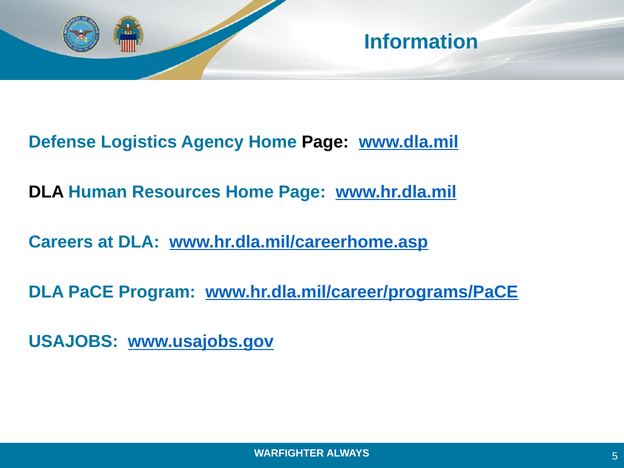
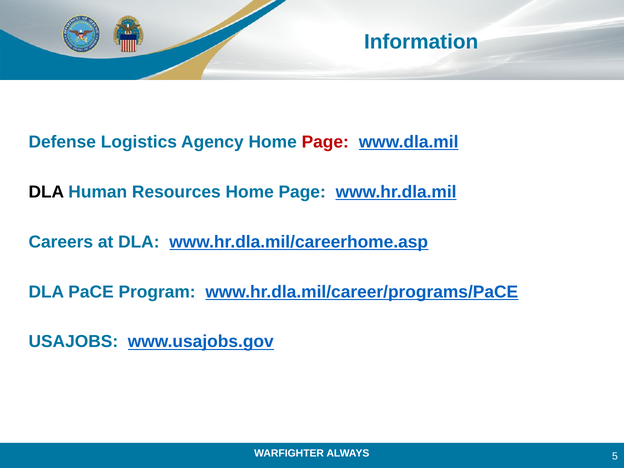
Page colour: black -> red (325, 142)
